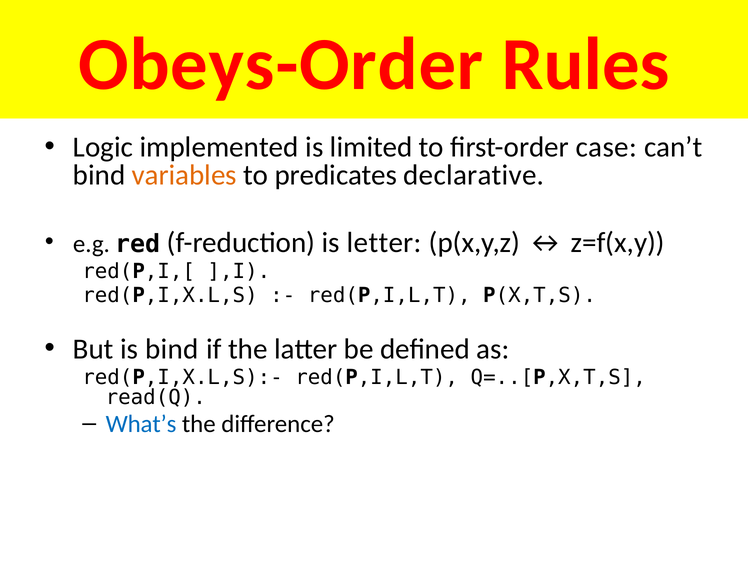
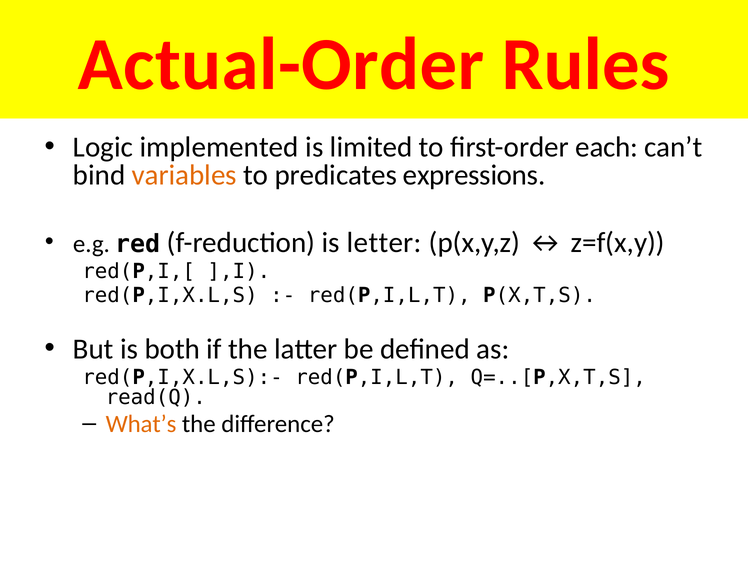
Obeys-Order: Obeys-Order -> Actual-Order (281, 64)
case: case -> each (607, 147)
declarative: declarative -> expressions (474, 175)
is bind: bind -> both (172, 349)
What’s colour: blue -> orange (141, 424)
